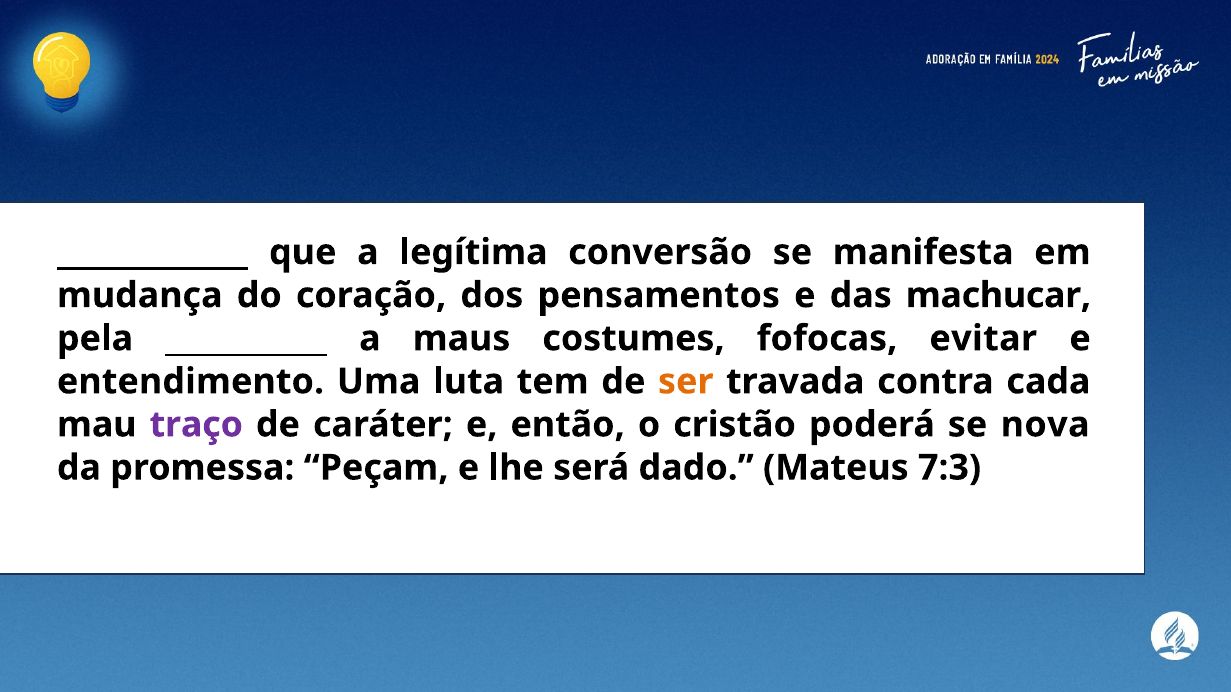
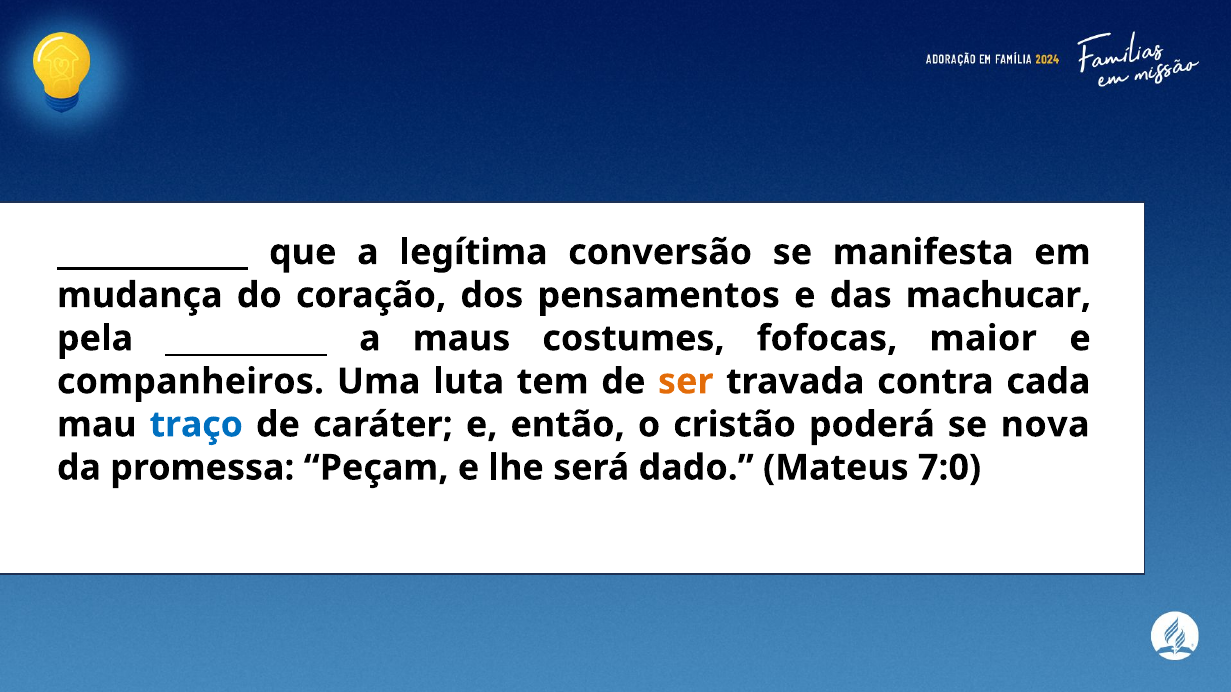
evitar: evitar -> maior (983, 339)
entendimento: entendimento -> companheiros (190, 382)
traço colour: purple -> blue (196, 425)
7:3: 7:3 -> 7:0 (950, 468)
